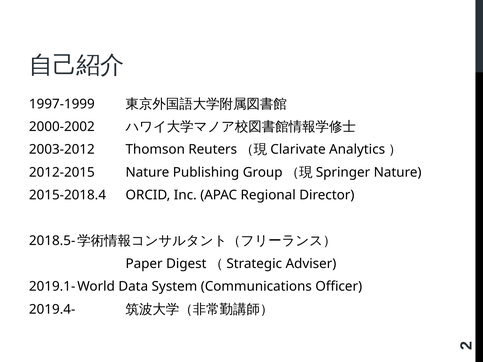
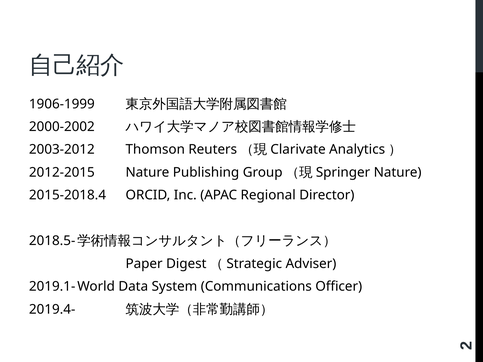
1997-1999: 1997-1999 -> 1906-1999 (62, 104)
